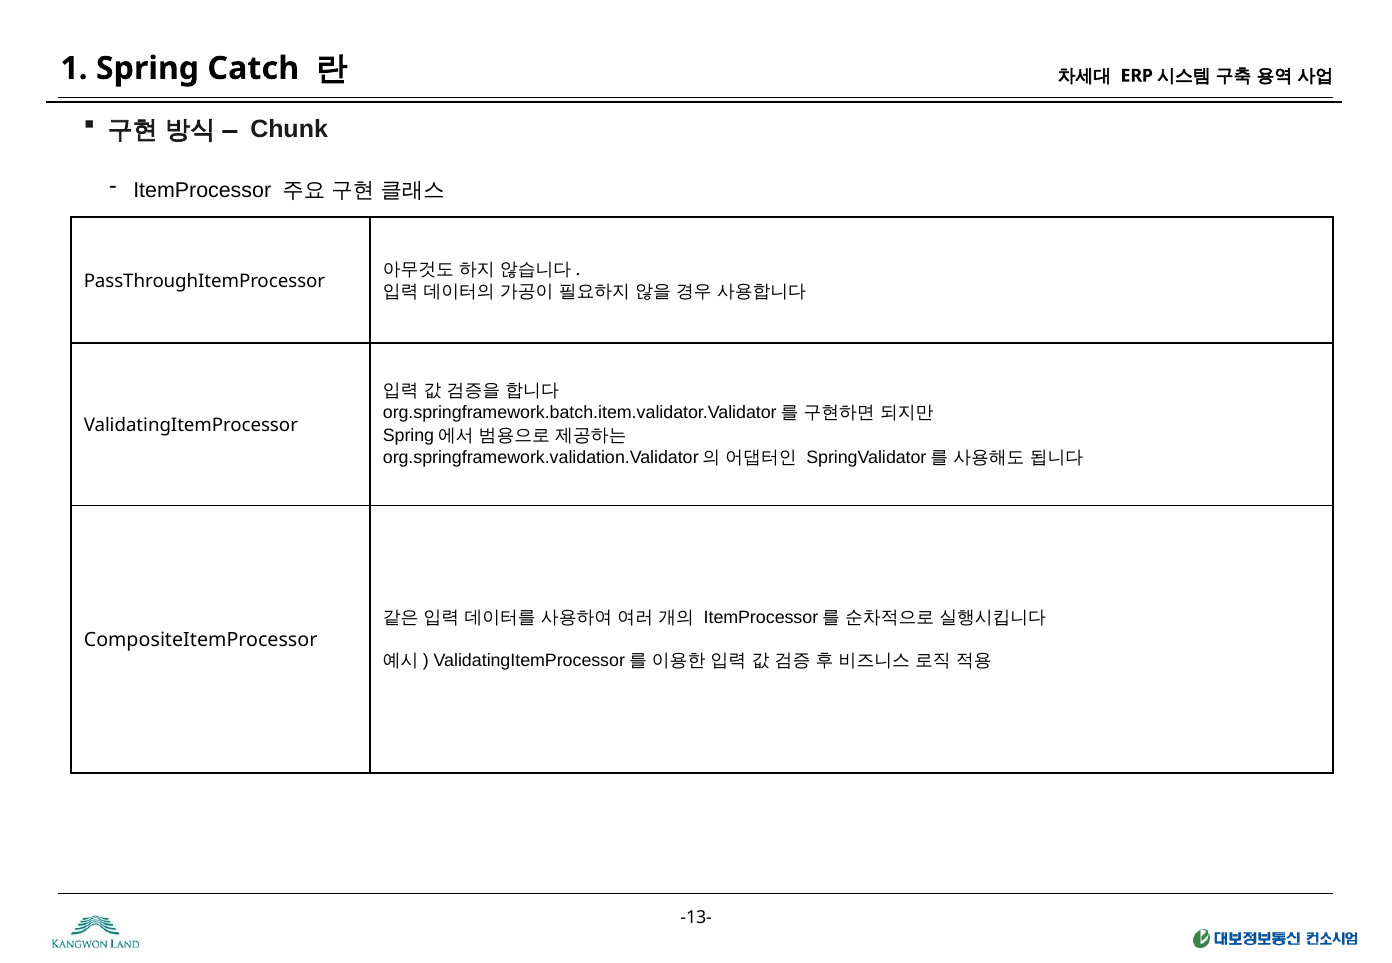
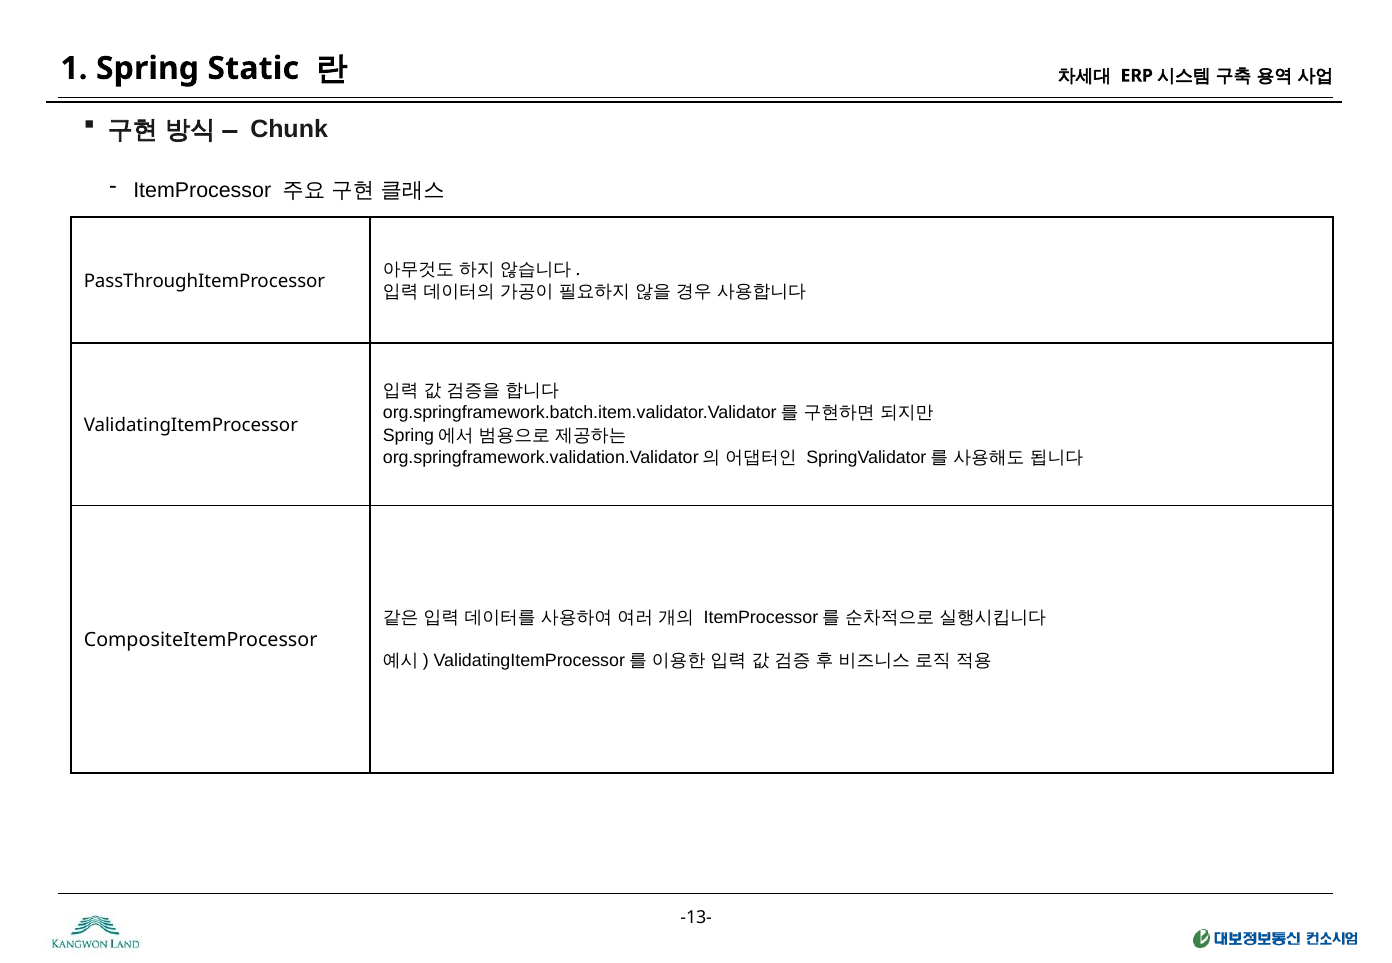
Catch: Catch -> Static (253, 68)
